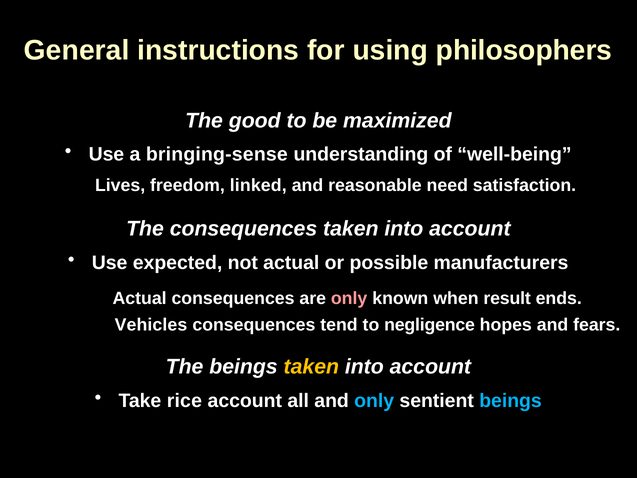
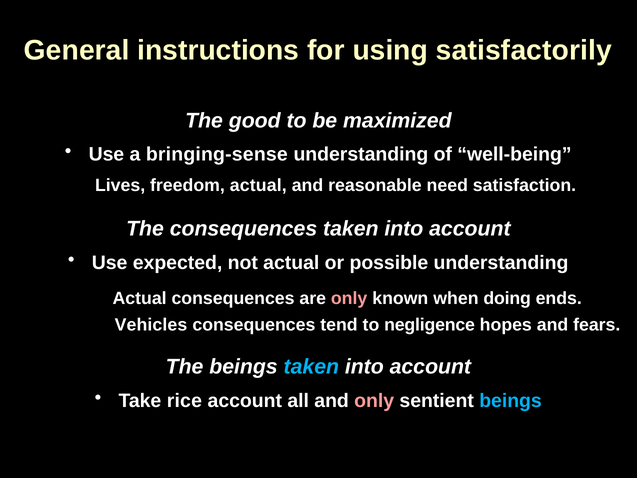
philosophers: philosophers -> satisfactorily (524, 51)
freedom linked: linked -> actual (258, 185)
possible manufacturers: manufacturers -> understanding (501, 263)
result: result -> doing (507, 298)
taken colour: yellow -> light blue (311, 366)
only colour: light blue -> pink (374, 401)
